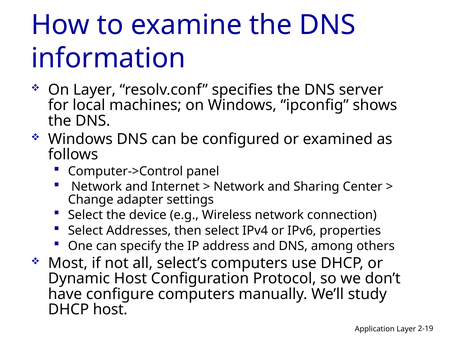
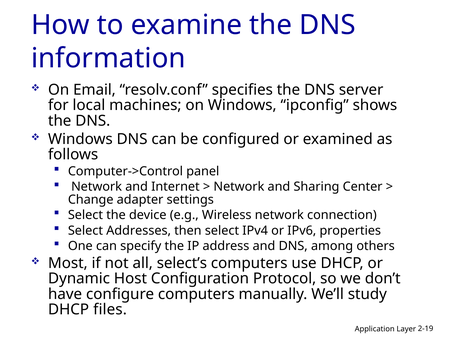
On Layer: Layer -> Email (94, 90)
DHCP host: host -> files (110, 309)
